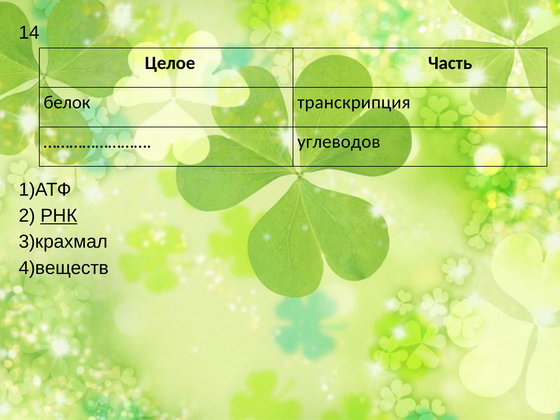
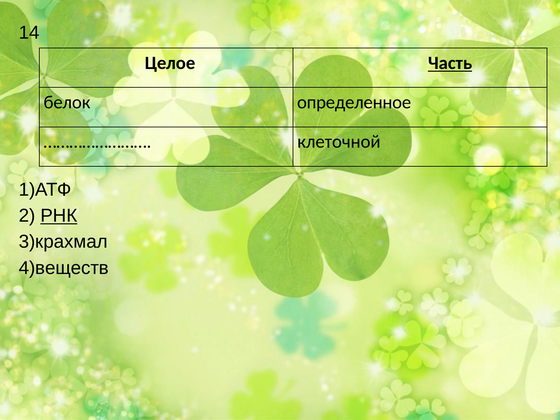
Часть underline: none -> present (450, 63)
транскрипция: транскрипция -> определенное (354, 102)
углеводов: углеводов -> клеточной (339, 142)
